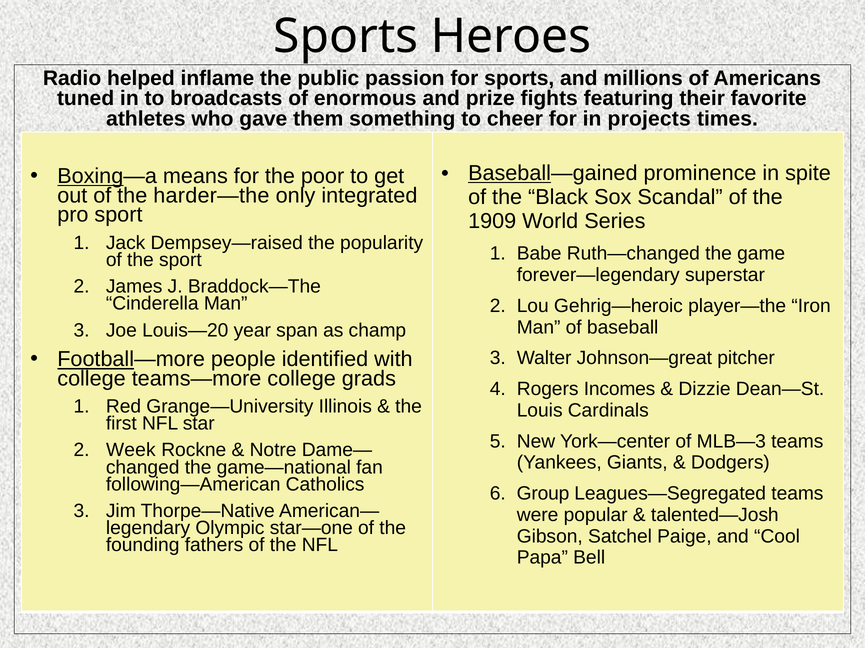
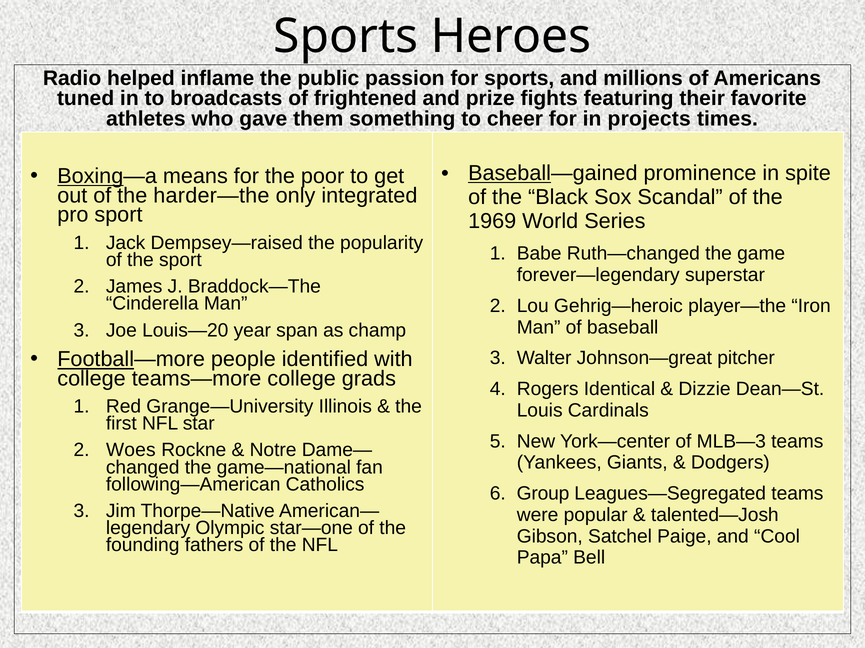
enormous: enormous -> frightened (365, 99)
1909: 1909 -> 1969 (492, 222)
Incomes: Incomes -> Identical (619, 389)
Week: Week -> Woes (131, 451)
